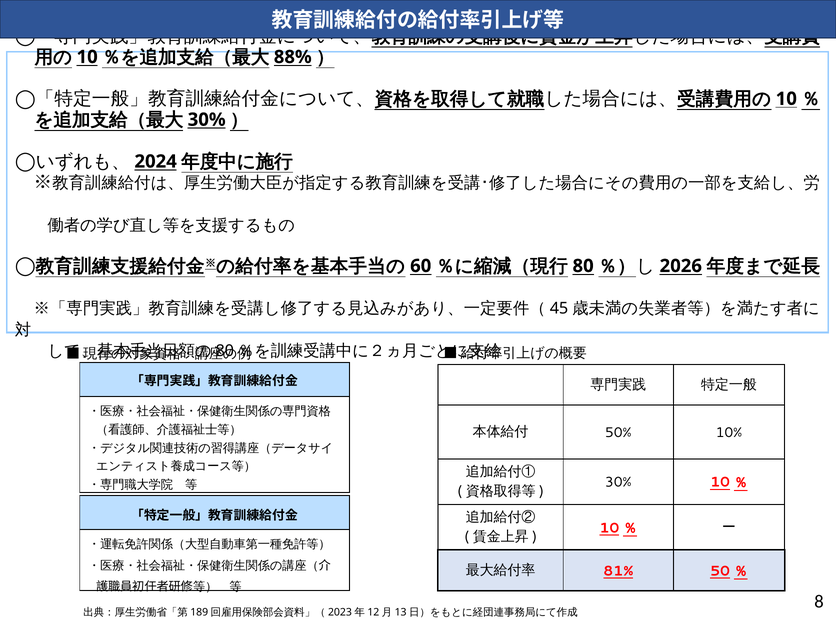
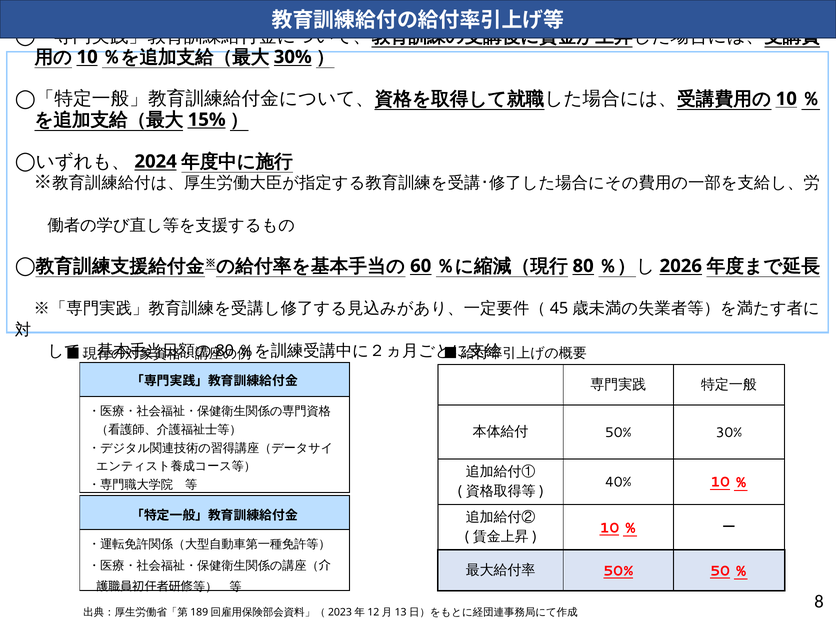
88%: 88% -> 30% (293, 57)
30%: 30% -> 15% (207, 120)
50% 10%: 10% -> 30% (729, 433)
30%: 30% -> 40% (618, 482)
81%: 81% -> 50% (618, 571)
